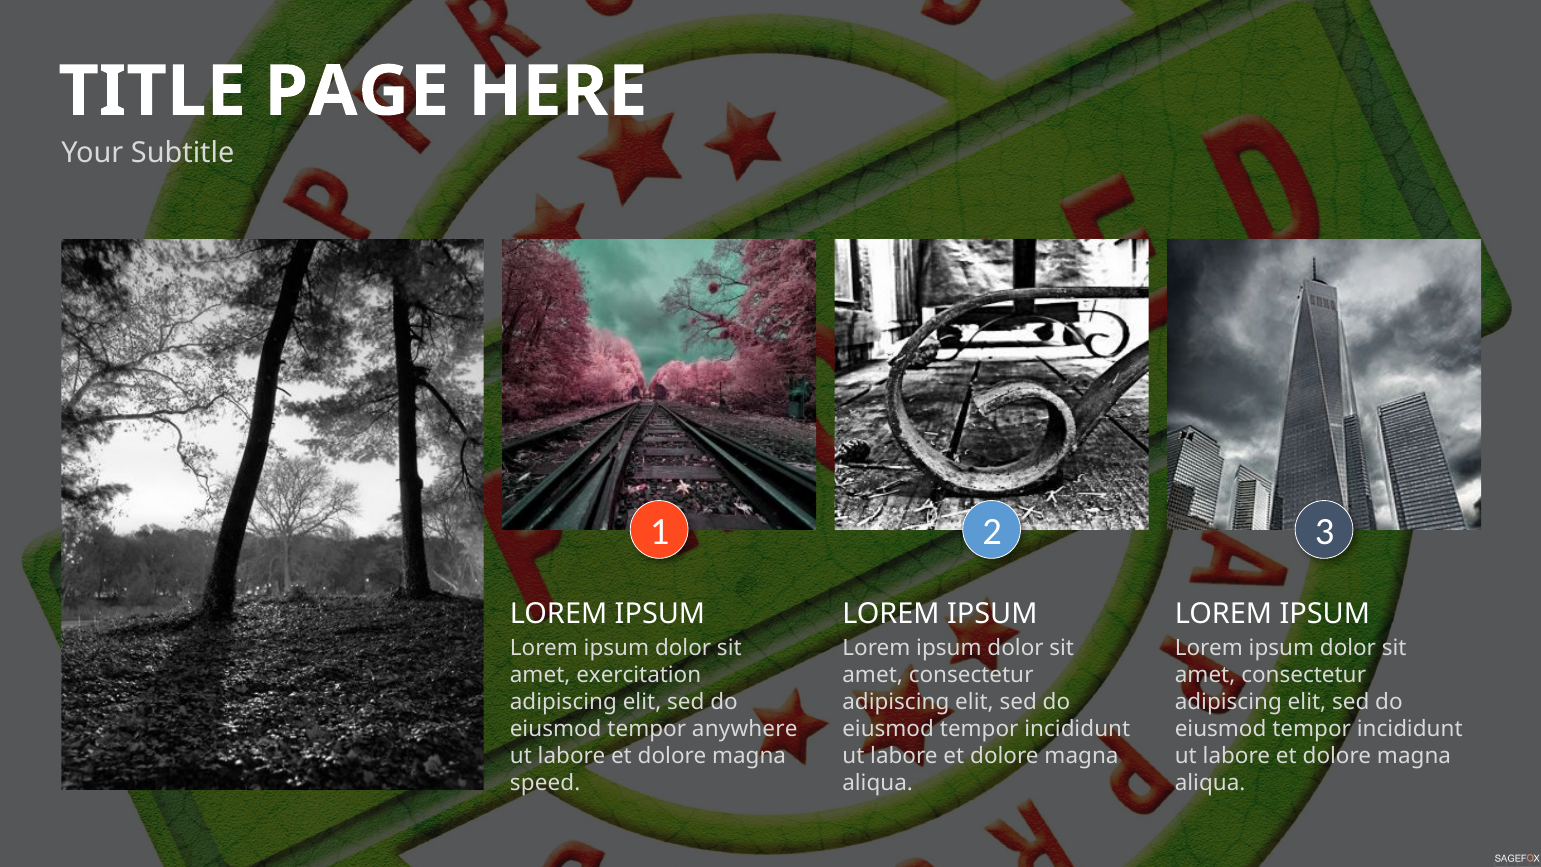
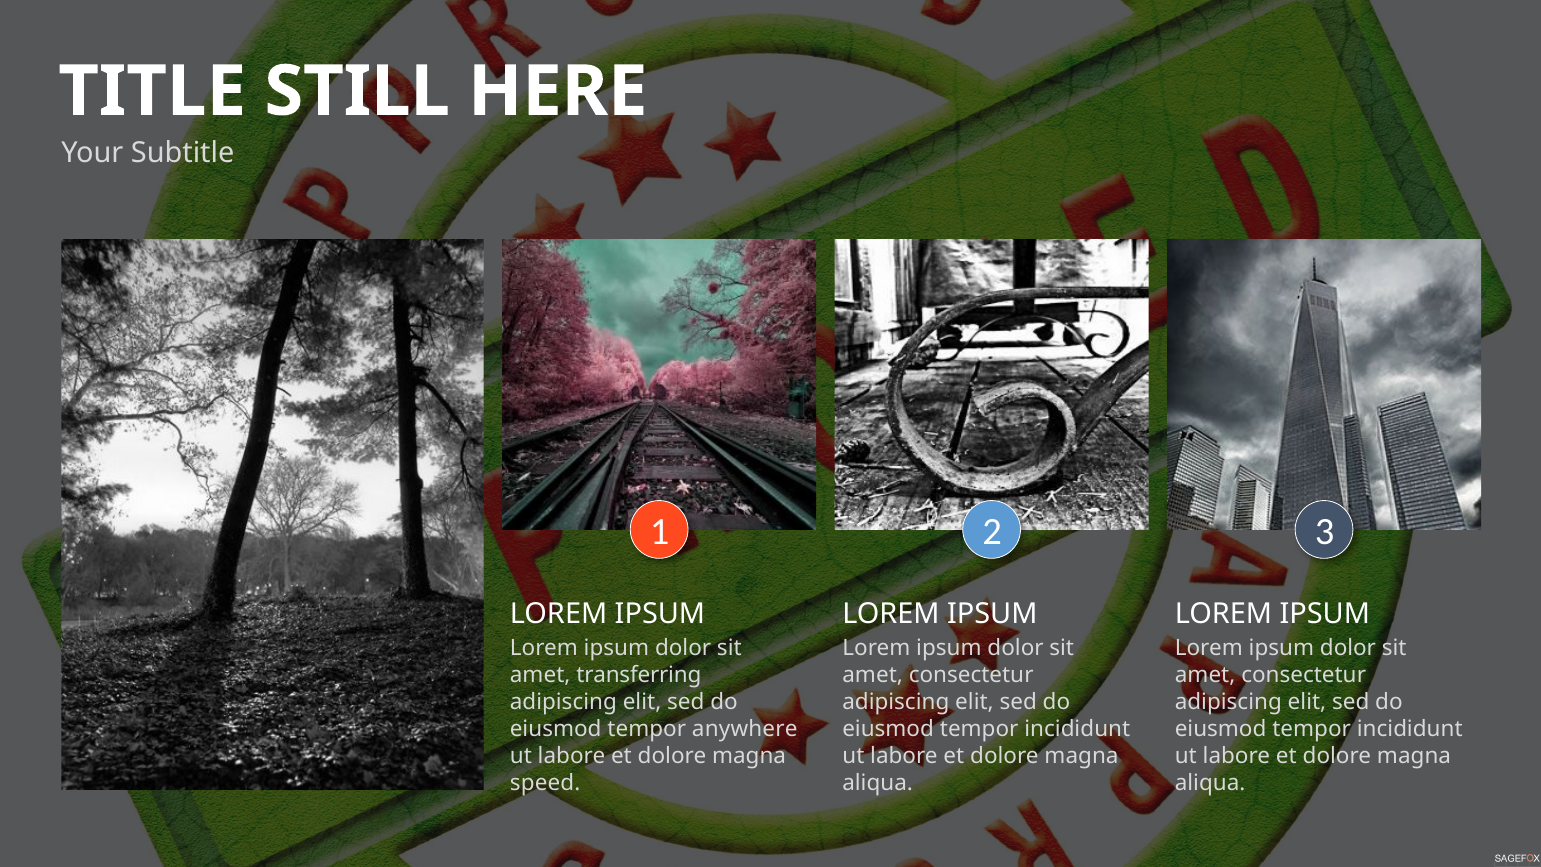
PAGE: PAGE -> STILL (357, 91)
exercitation: exercitation -> transferring (639, 675)
